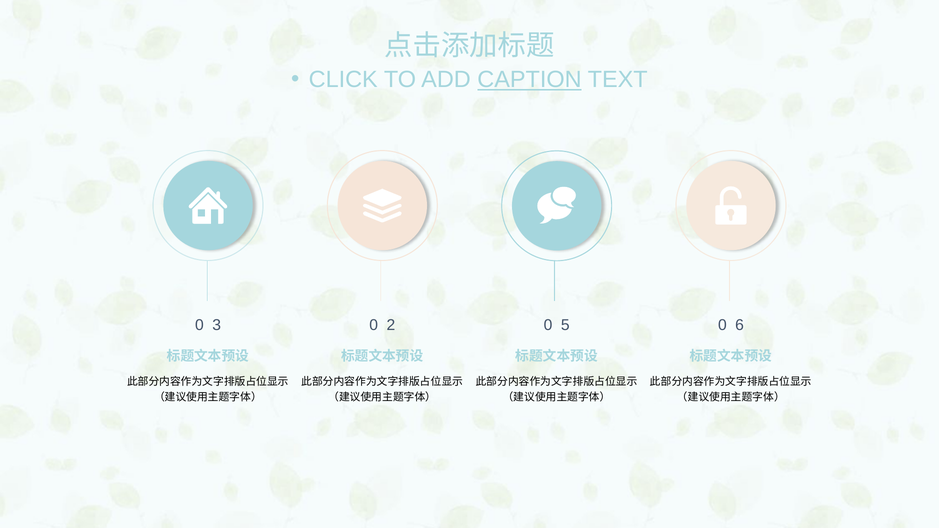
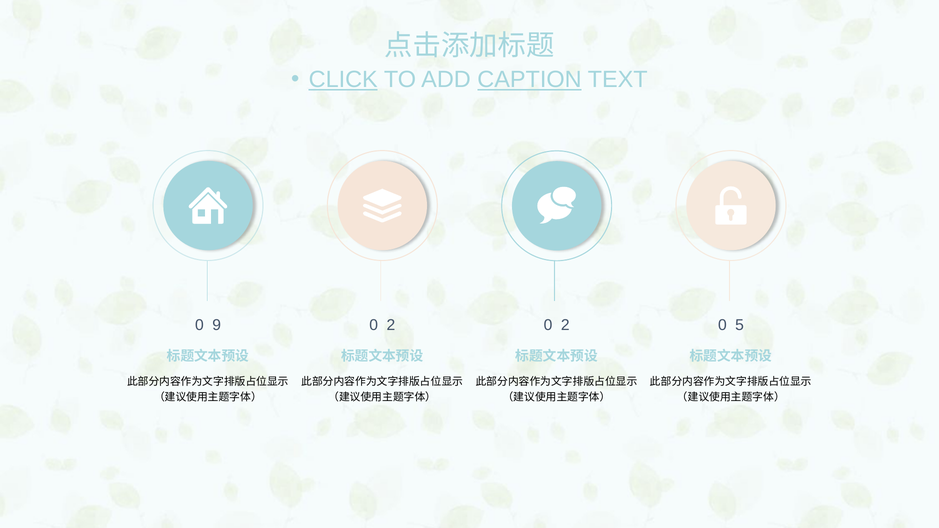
CLICK underline: none -> present (343, 80)
3: 3 -> 9 (217, 325)
5: 5 -> 2 (565, 325)
6: 6 -> 5 (740, 325)
